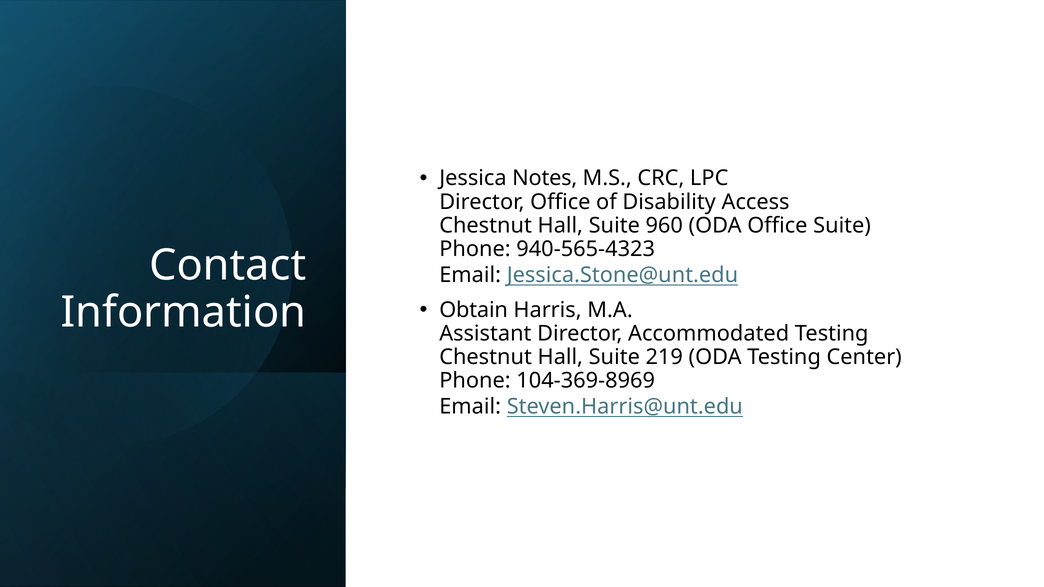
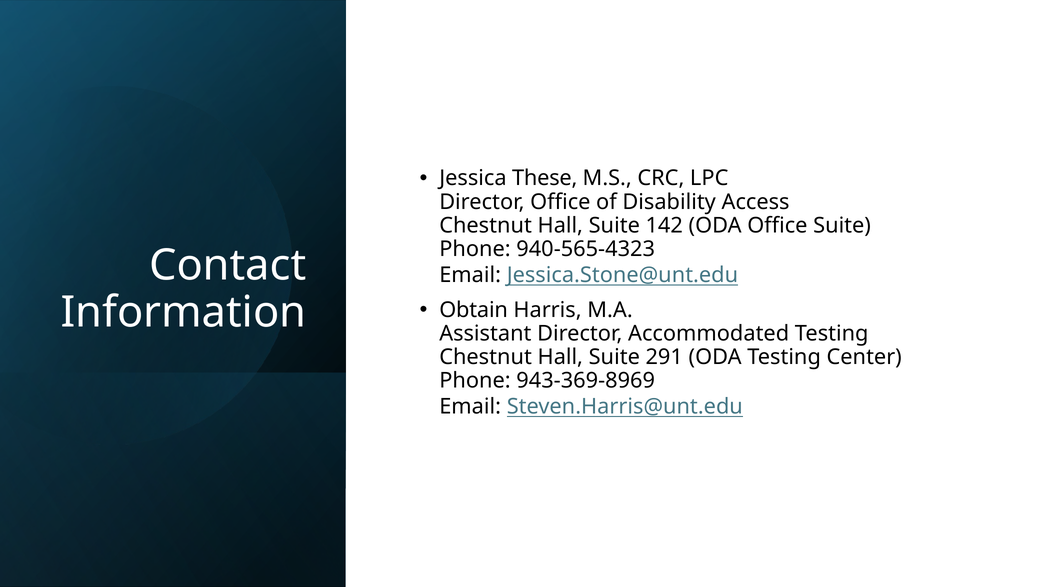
Notes: Notes -> These (545, 178)
960: 960 -> 142 (664, 225)
219: 219 -> 291 (664, 357)
104-369-8969: 104-369-8969 -> 943-369-8969 (586, 381)
